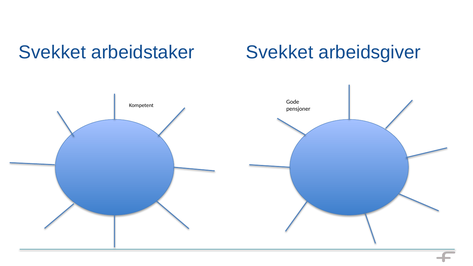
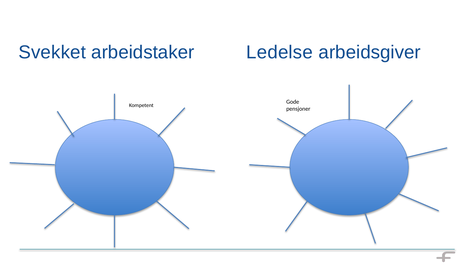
arbeidstaker Svekket: Svekket -> Ledelse (280, 52)
